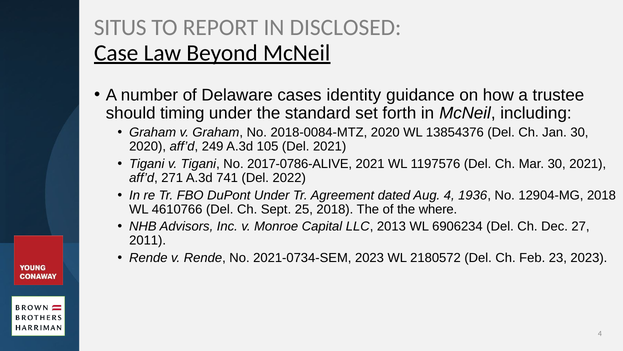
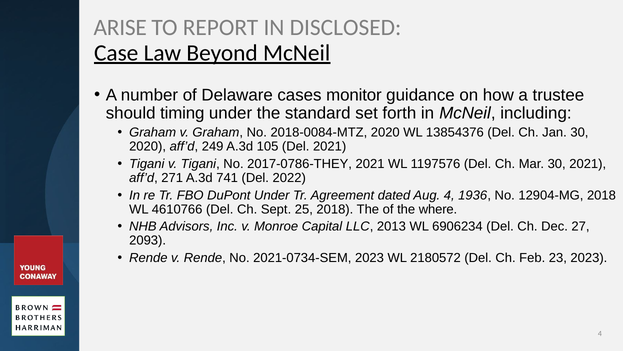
SITUS: SITUS -> ARISE (120, 28)
identity: identity -> monitor (354, 95)
2017-0786-ALIVE: 2017-0786-ALIVE -> 2017-0786-THEY (300, 164)
2011: 2011 -> 2093 (148, 240)
